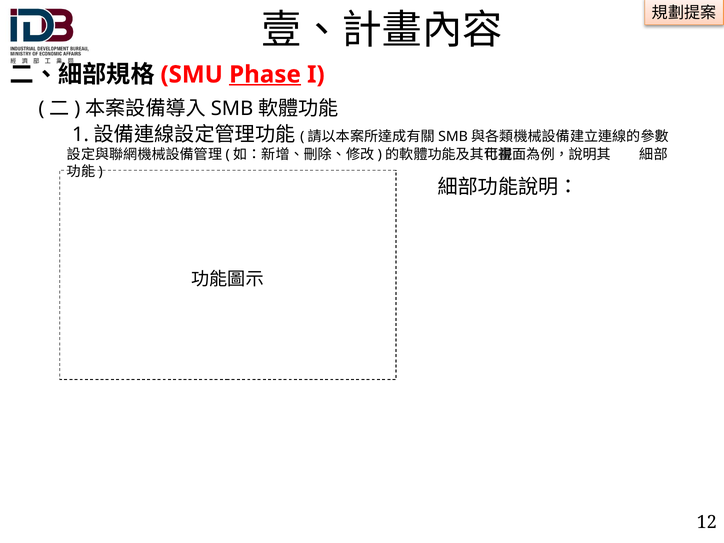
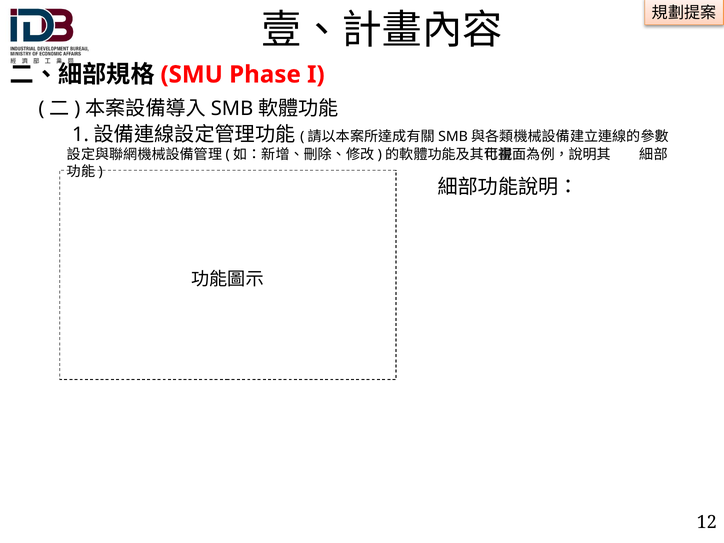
Phase underline: present -> none (265, 75)
